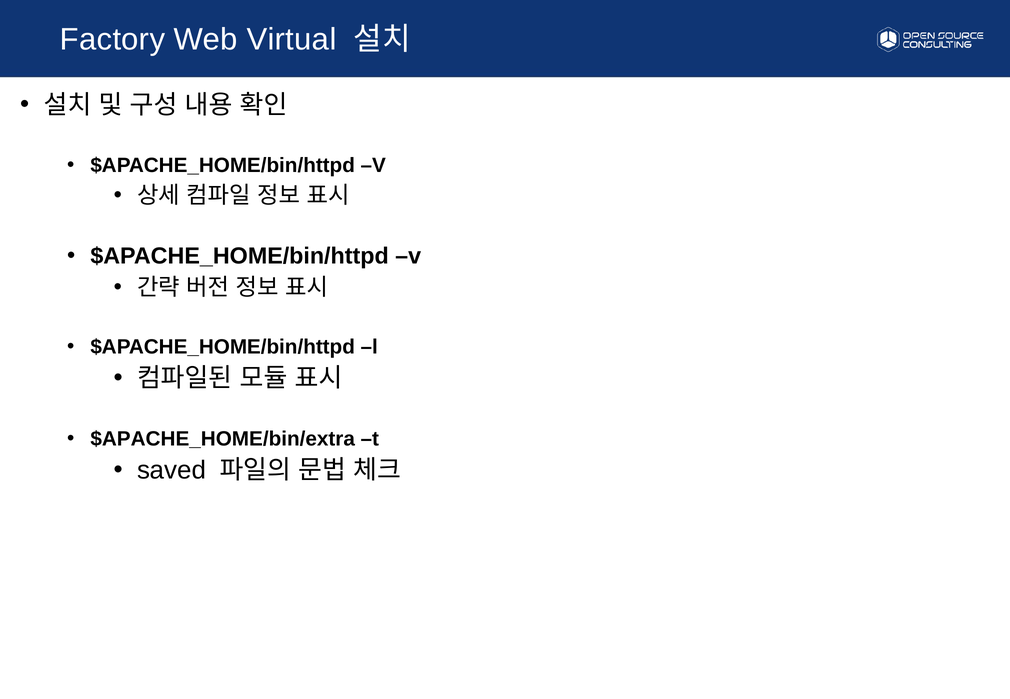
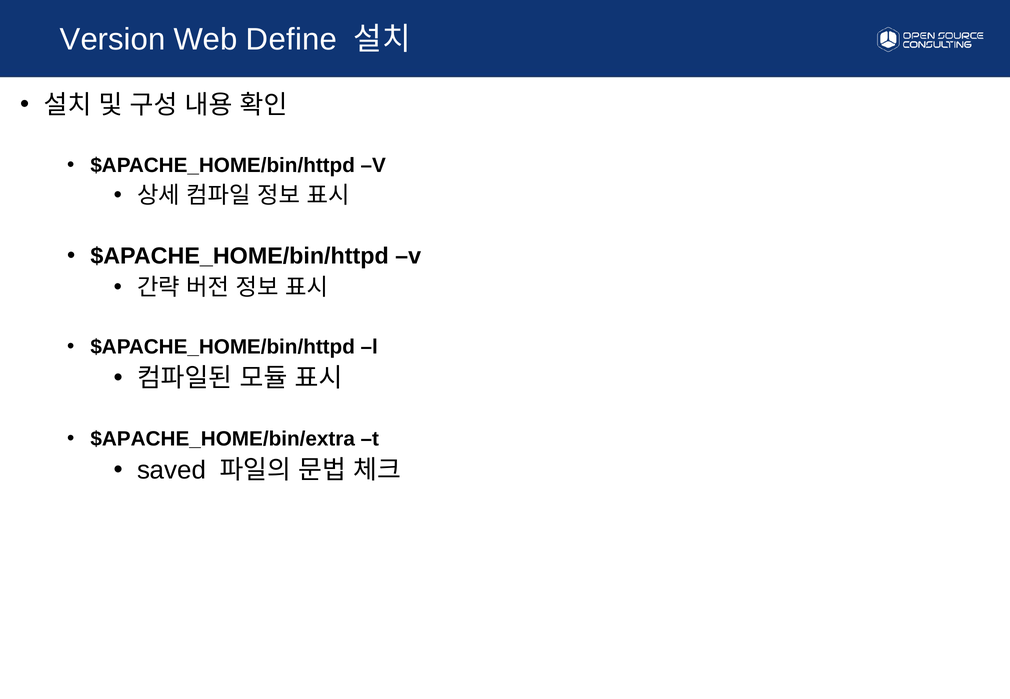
Factory: Factory -> Version (113, 40)
Virtual: Virtual -> Define (292, 40)
